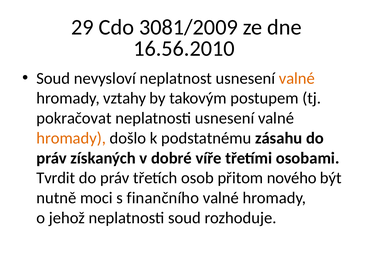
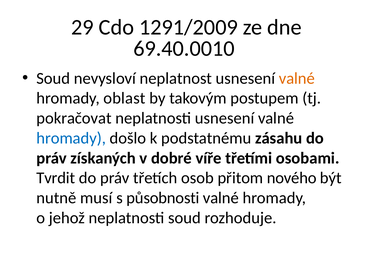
3081/2009: 3081/2009 -> 1291/2009 (188, 27)
16.56.2010: 16.56.2010 -> 69.40.0010 (184, 49)
vztahy: vztahy -> oblast (124, 98)
hromady colour: orange -> blue (71, 138)
moci: moci -> musí (96, 198)
finančního: finančního -> působnosti (163, 198)
